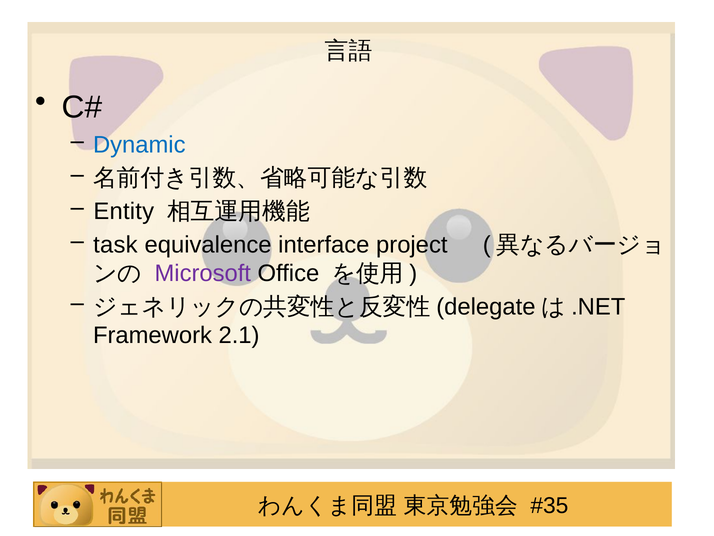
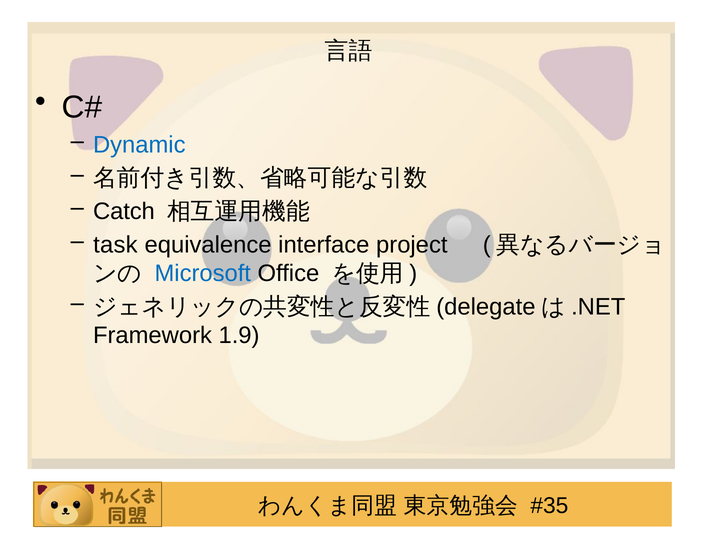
Entity: Entity -> Catch (124, 211)
Microsoft colour: purple -> blue (203, 273)
2.1: 2.1 -> 1.9 (239, 335)
